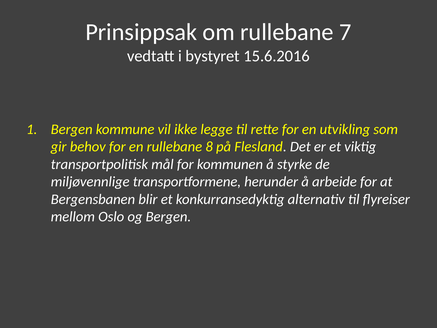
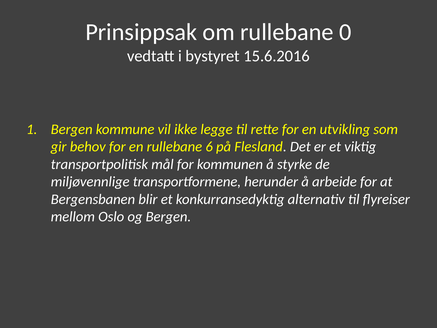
7: 7 -> 0 (345, 32)
8: 8 -> 6 (209, 147)
